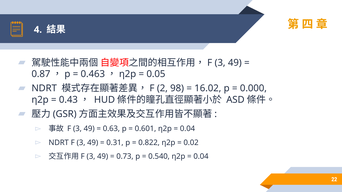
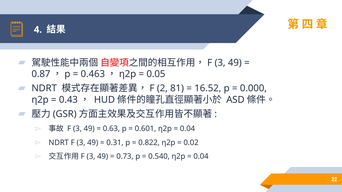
98: 98 -> 81 (177, 88)
16.02: 16.02 -> 16.52 (208, 88)
